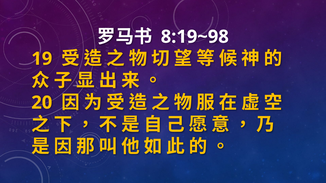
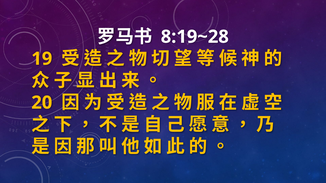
8:19~98: 8:19~98 -> 8:19~28 (195, 37)
